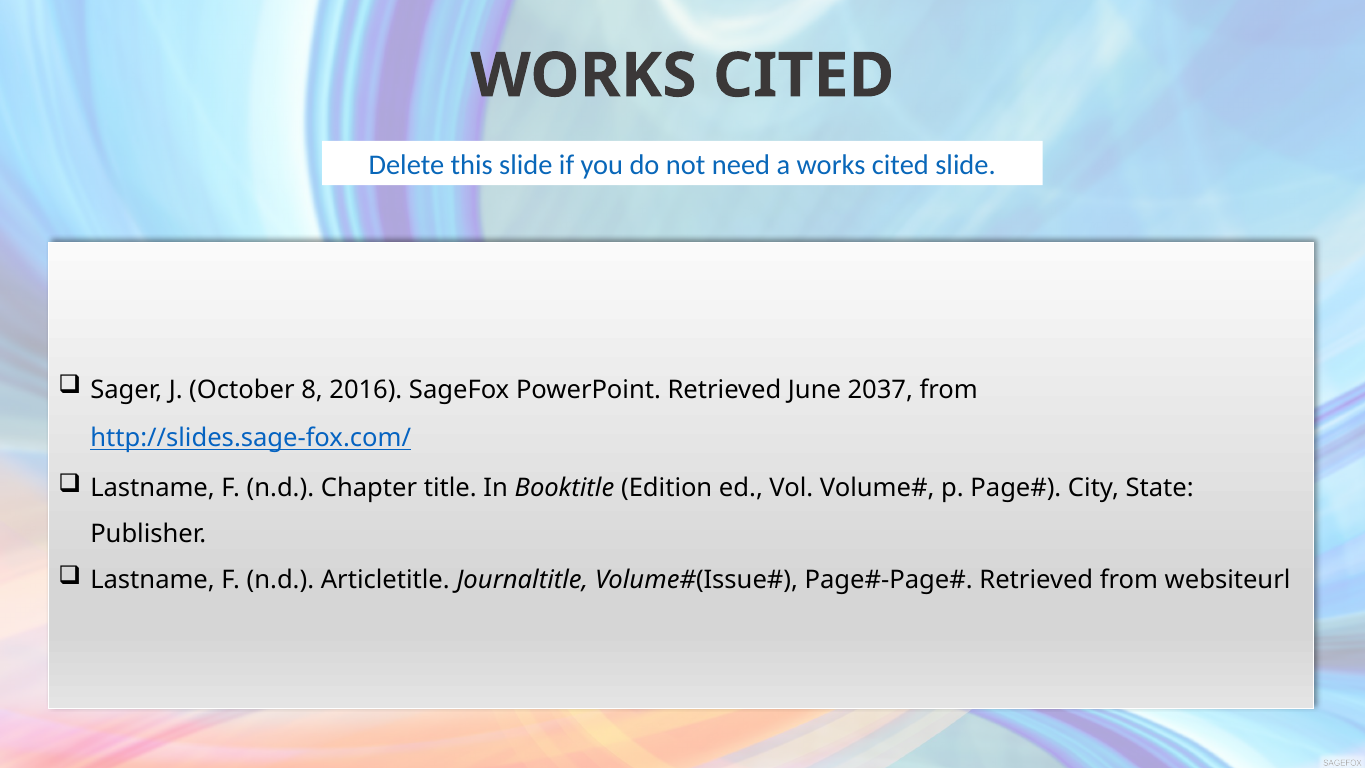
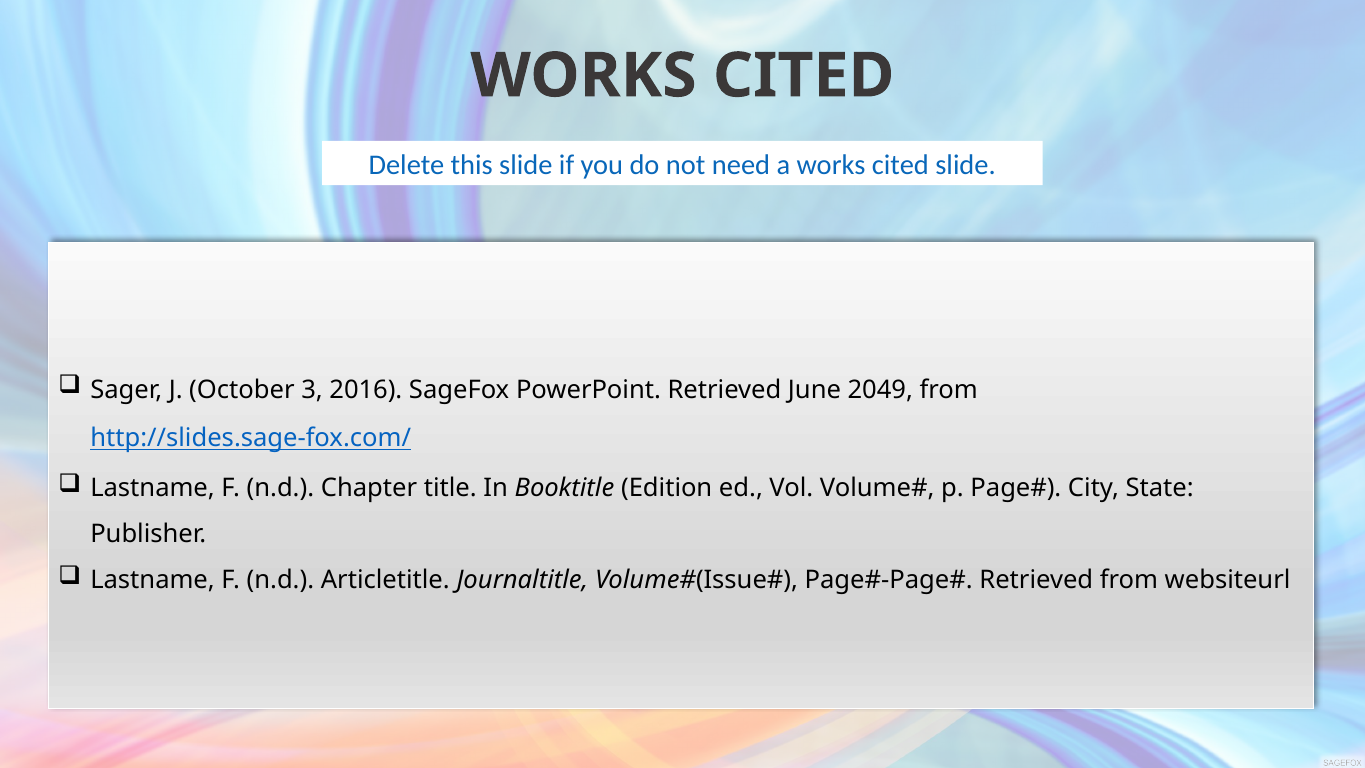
8: 8 -> 3 (312, 390)
2037: 2037 -> 2049 (880, 390)
